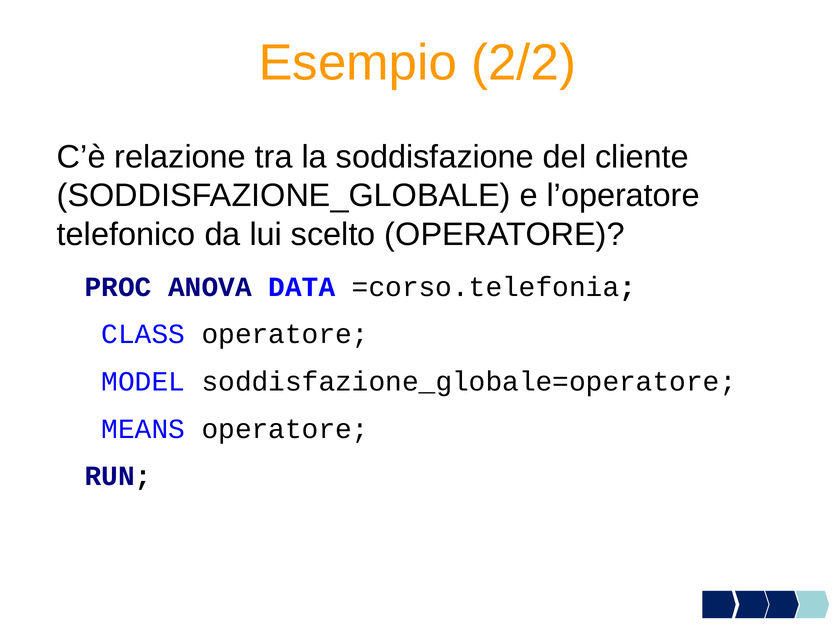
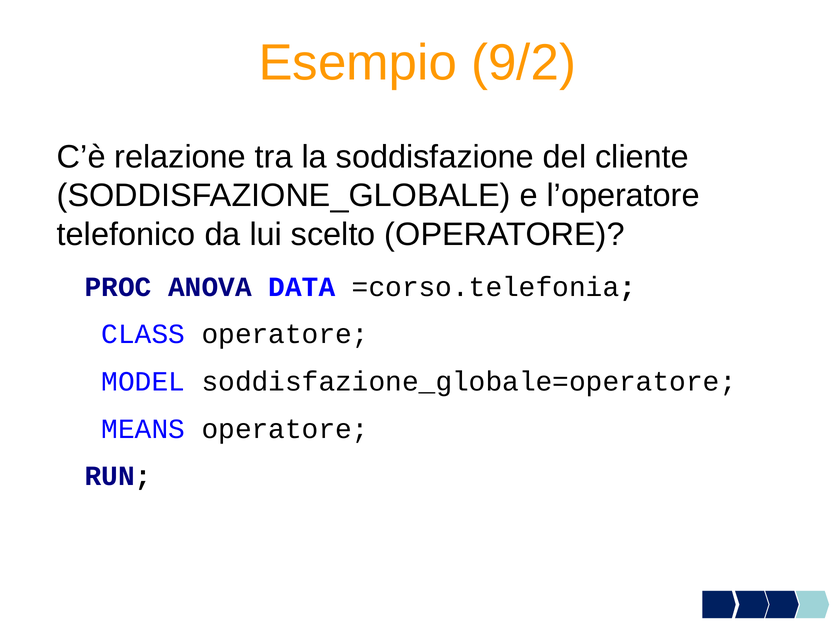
2/2: 2/2 -> 9/2 (524, 63)
